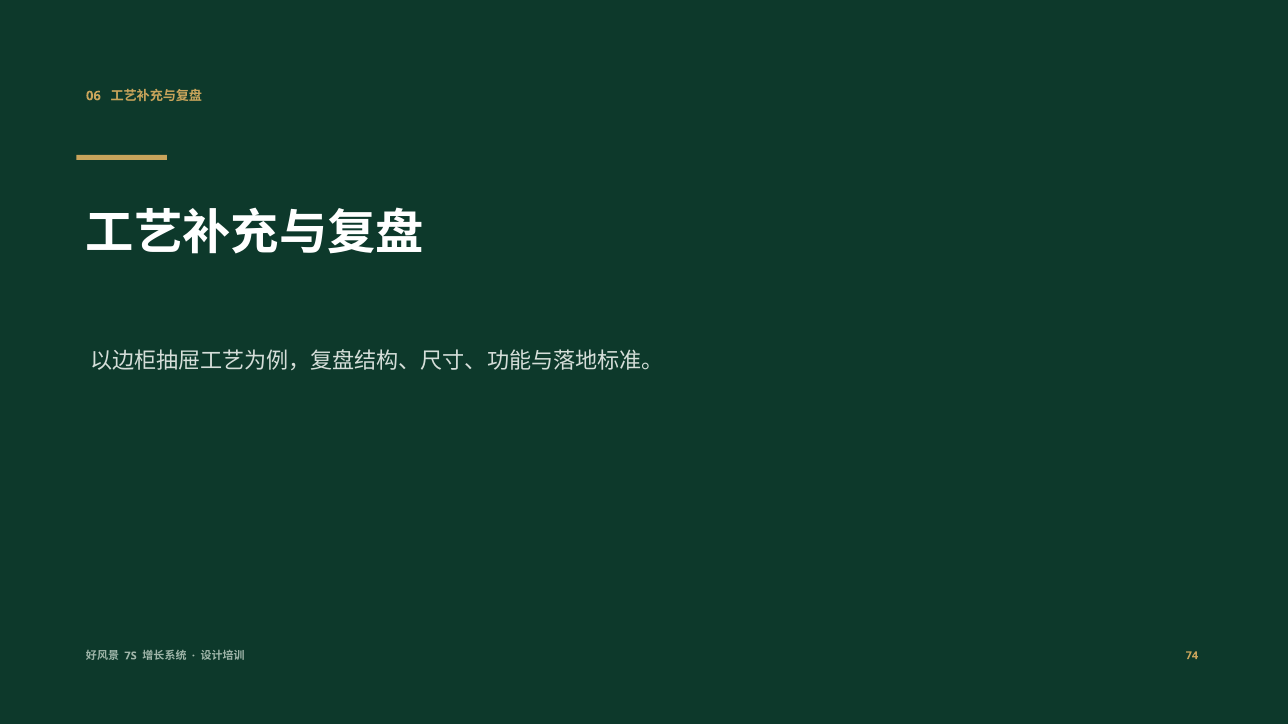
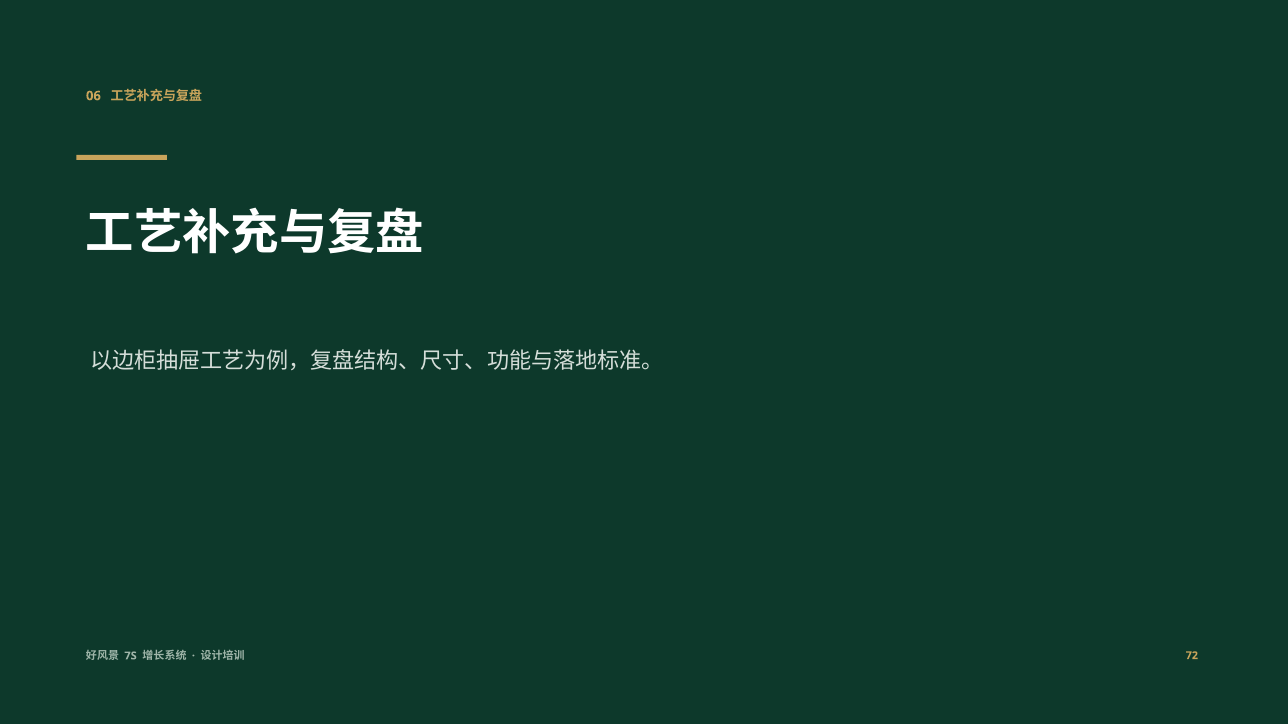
74: 74 -> 72 (1192, 656)
